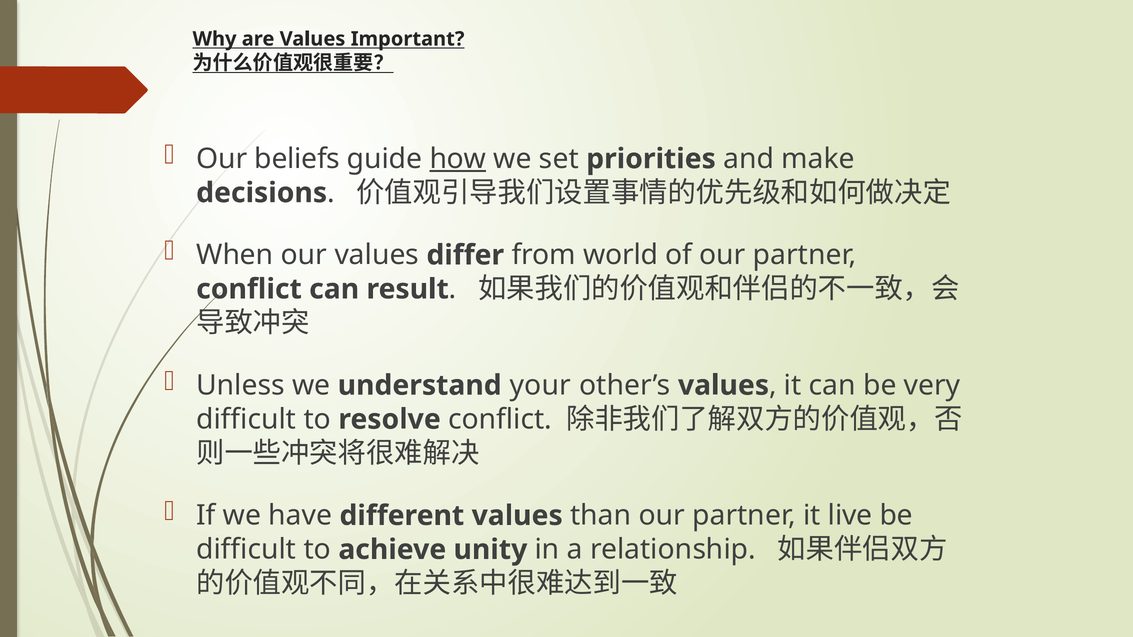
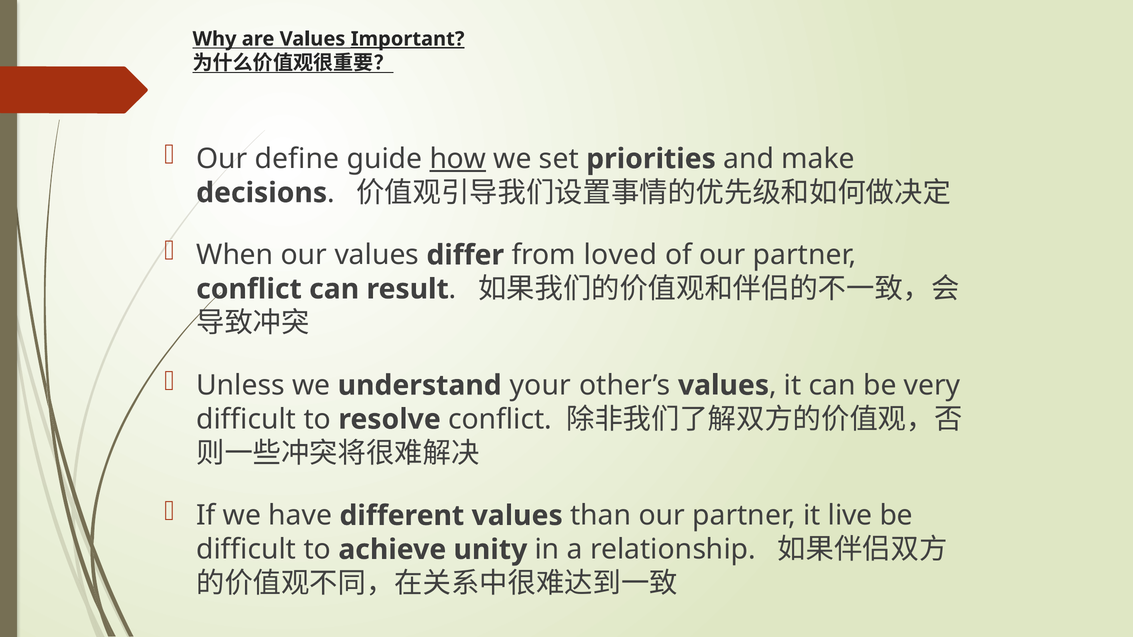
Important underline: none -> present (408, 39)
beliefs: beliefs -> define (297, 159)
world: world -> loved (620, 255)
